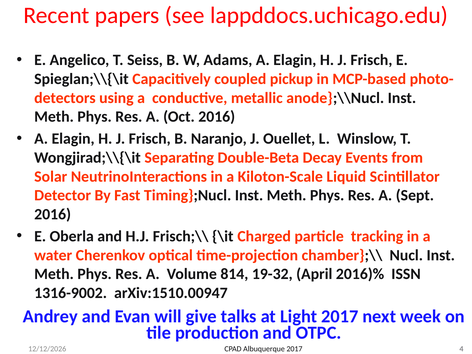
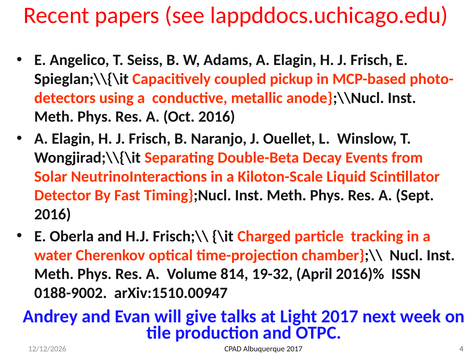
1316-9002: 1316-9002 -> 0188-9002 (71, 293)
